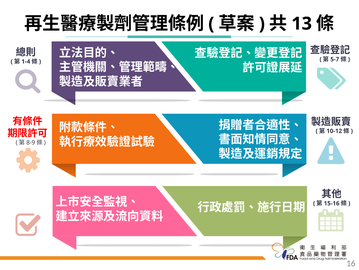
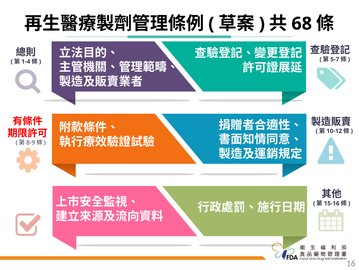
13: 13 -> 68 (302, 24)
